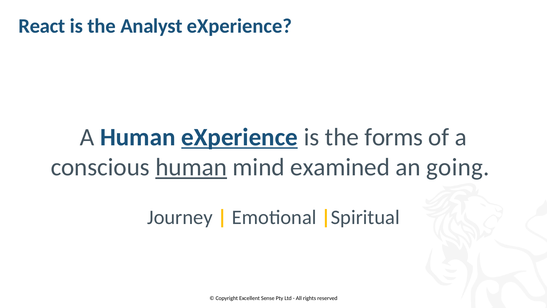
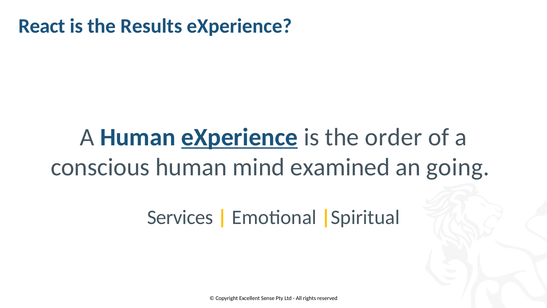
Analyst: Analyst -> Results (151, 26)
forms: forms -> order (394, 137)
human underline: present -> none (191, 167)
Journey: Journey -> Services (180, 217)
